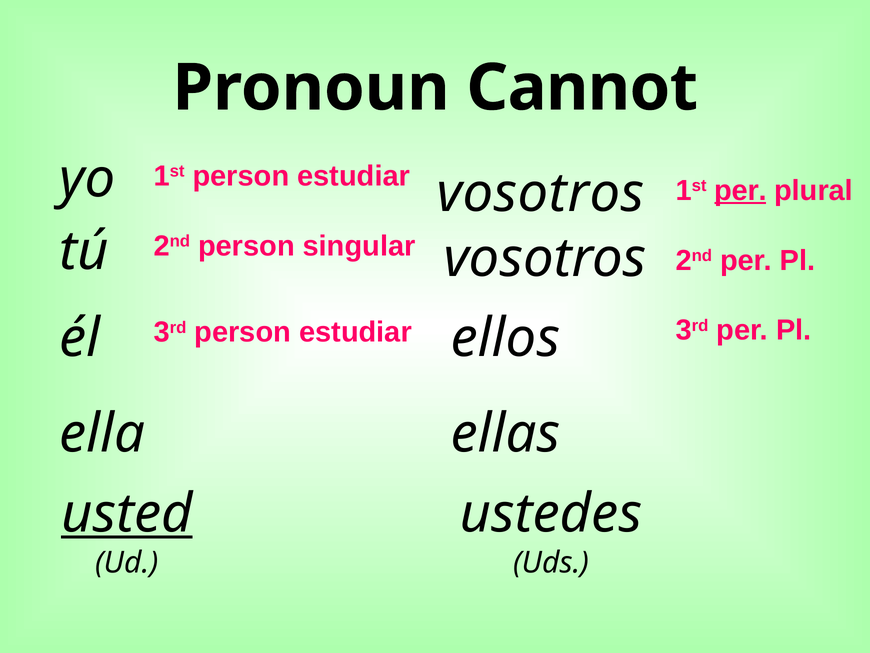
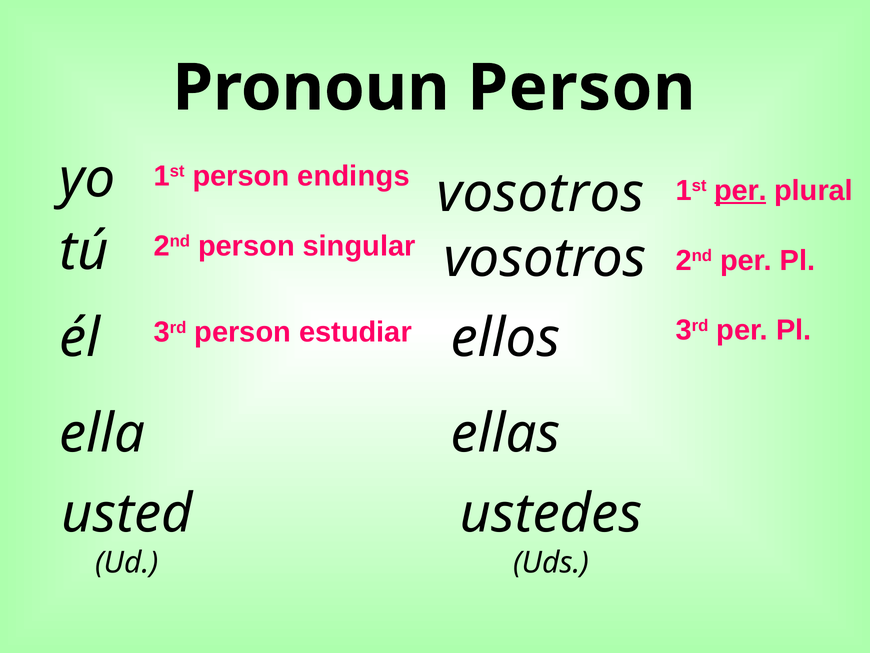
Pronoun Cannot: Cannot -> Person (582, 88)
1st person estudiar: estudiar -> endings (353, 176)
usted underline: present -> none (127, 513)
